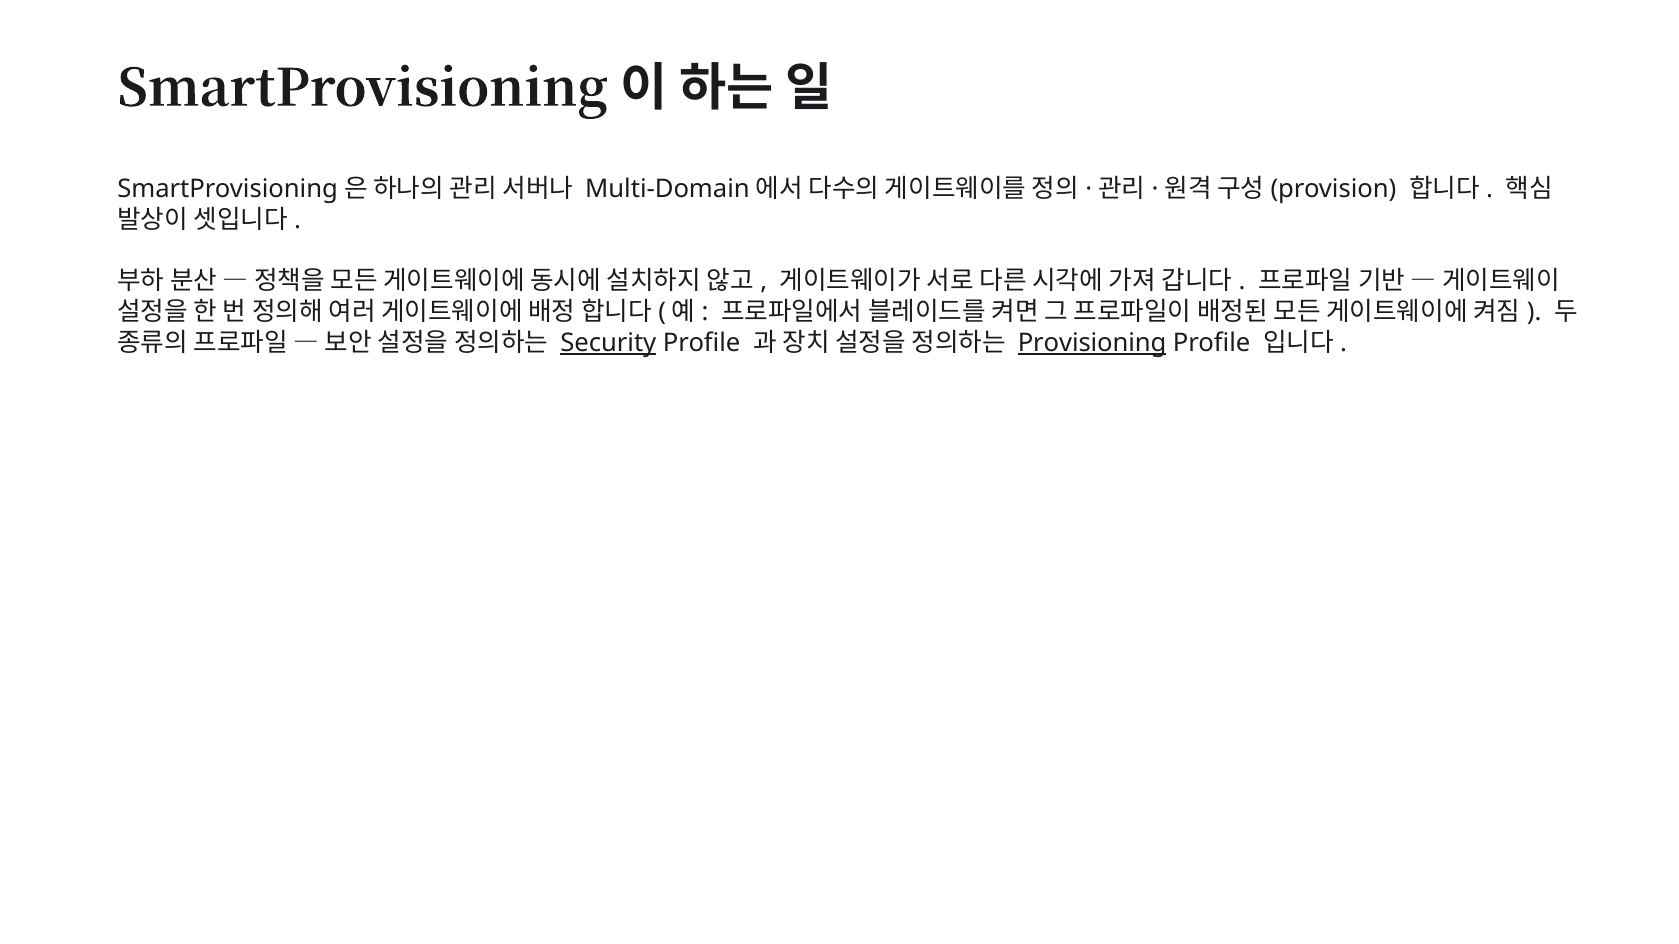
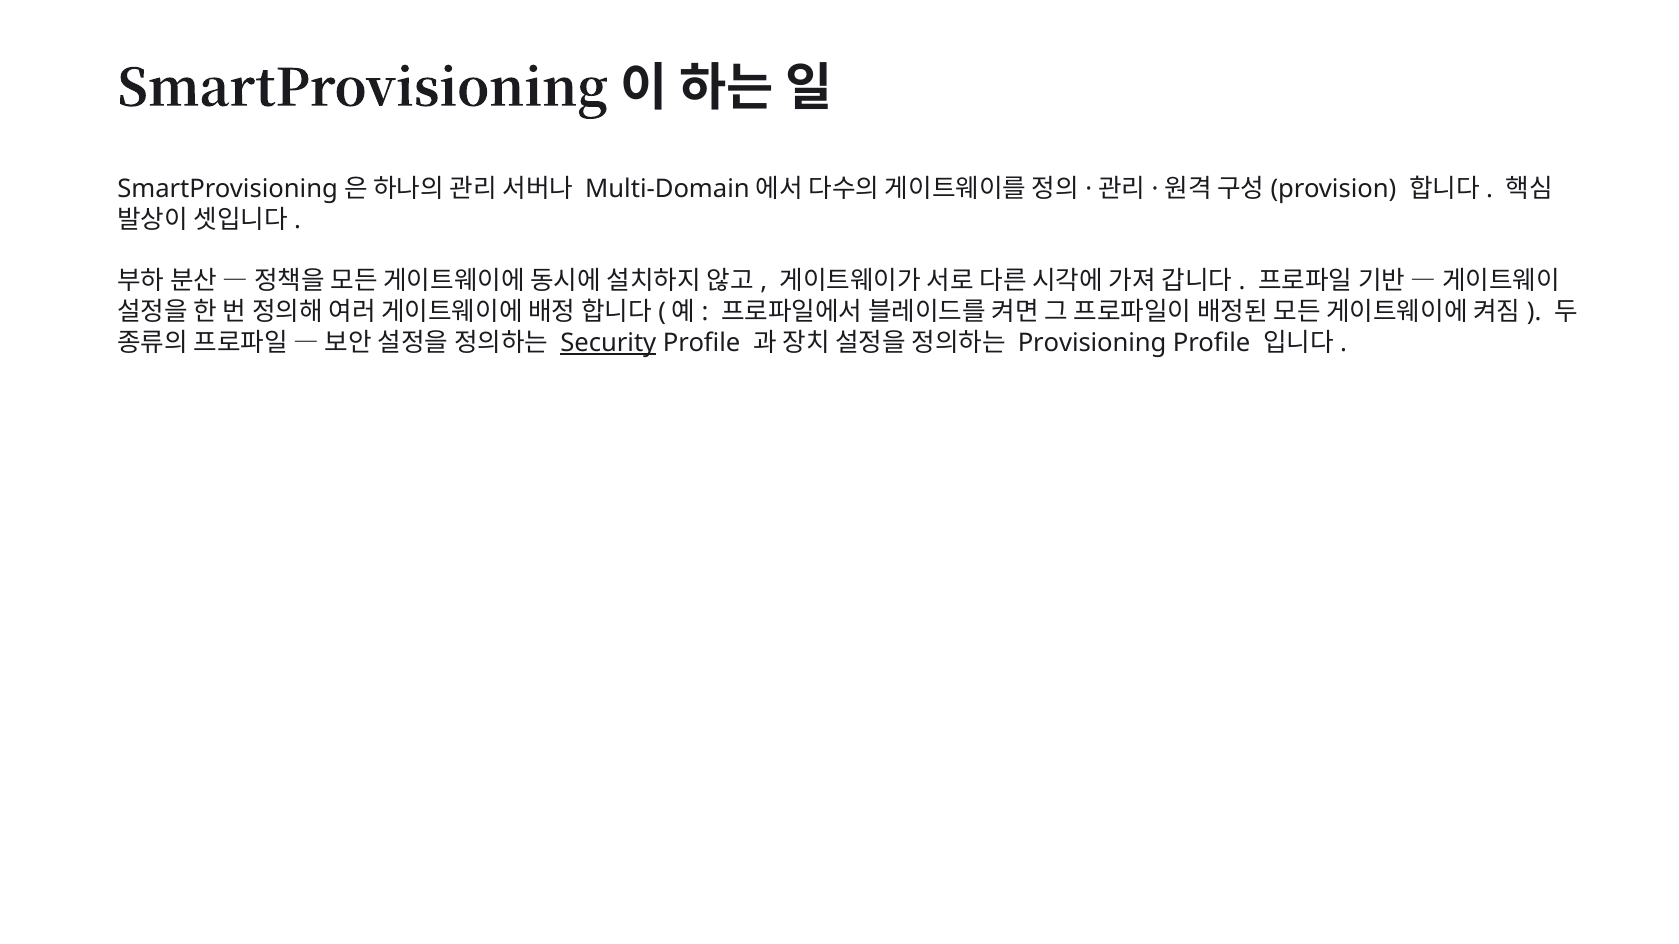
Provisioning underline: present -> none (1092, 343)
